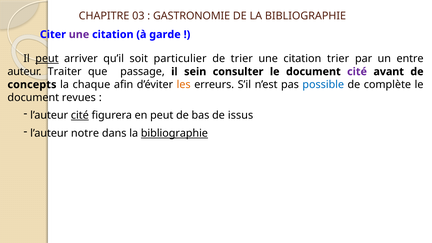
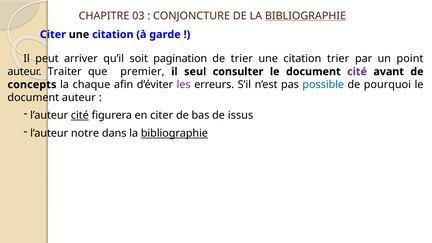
GASTRONOMIE: GASTRONOMIE -> CONJONCTURE (192, 16)
BIBLIOGRAPHIE underline: none -> present (306, 16)
une colour: purple -> black (79, 34)
peut underline: present -> none (47, 59)
particulier: particulier -> pagination (180, 59)
entre: entre -> point (410, 59)
passage: passage -> premier (142, 72)
sein: sein -> seul (195, 72)
les colour: orange -> purple (184, 85)
complète: complète -> pourquoi (387, 85)
document revues: revues -> auteur (79, 98)
en peut: peut -> citer (162, 115)
